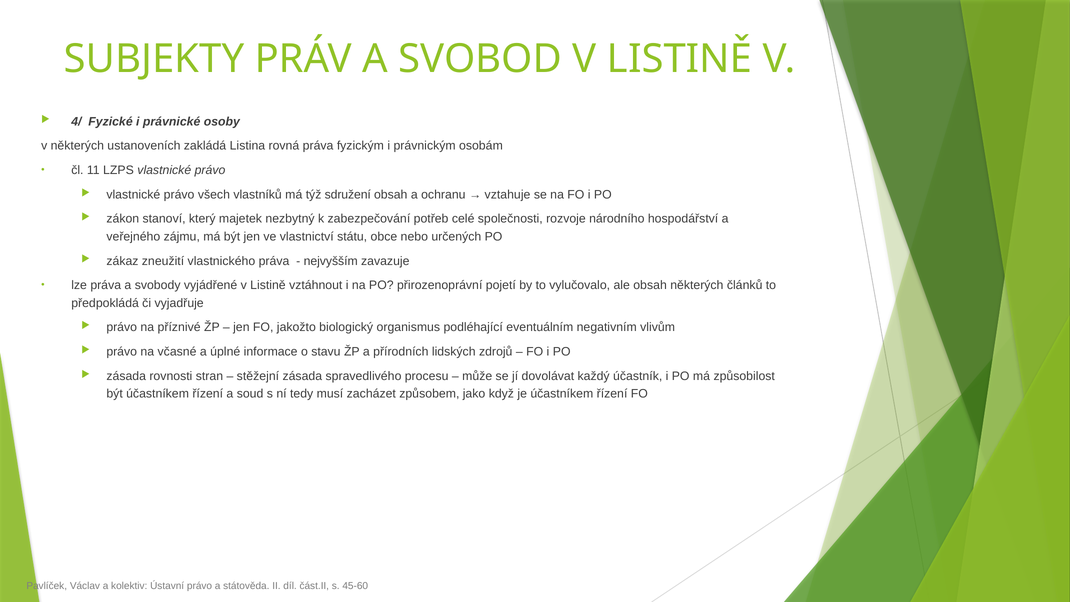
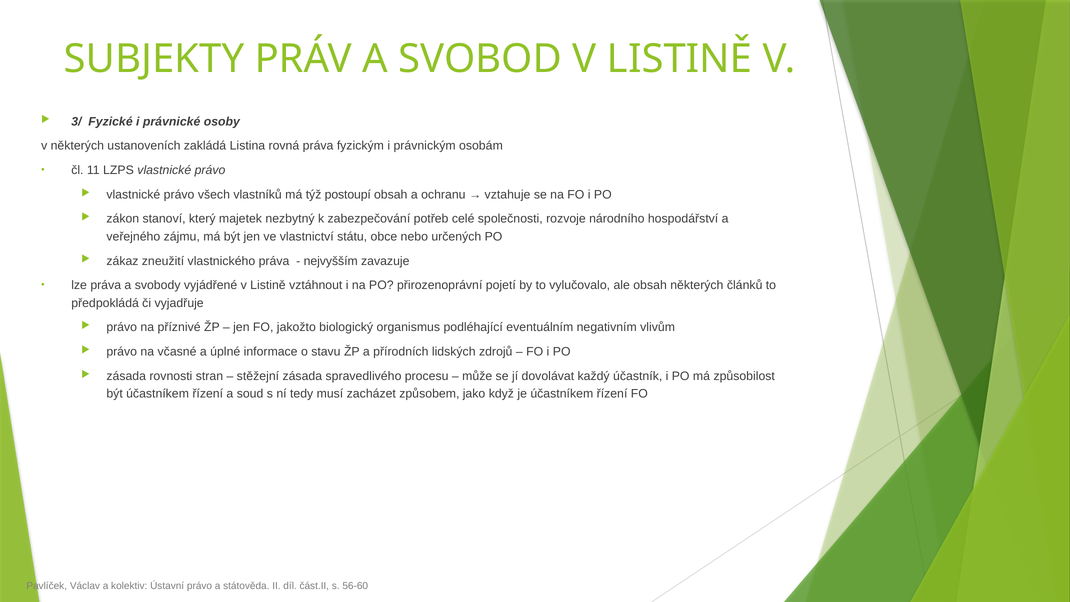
4/: 4/ -> 3/ (76, 121)
sdružení: sdružení -> postoupí (348, 195)
45-60: 45-60 -> 56-60 (355, 586)
